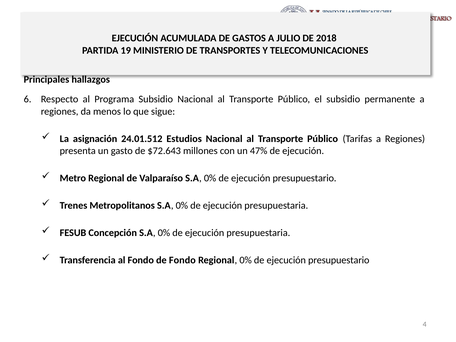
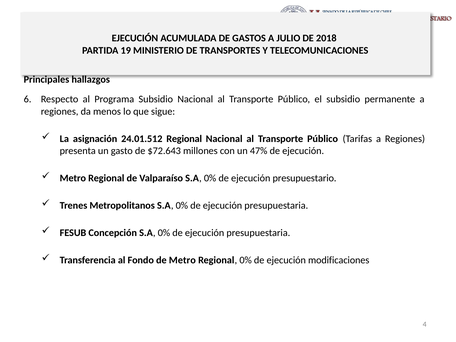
24.01.512 Estudios: Estudios -> Regional (184, 139)
de Fondo: Fondo -> Metro (182, 260)
presupuestario: presupuestario -> modificaciones (339, 260)
